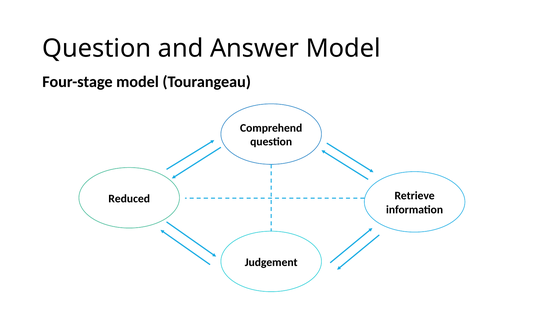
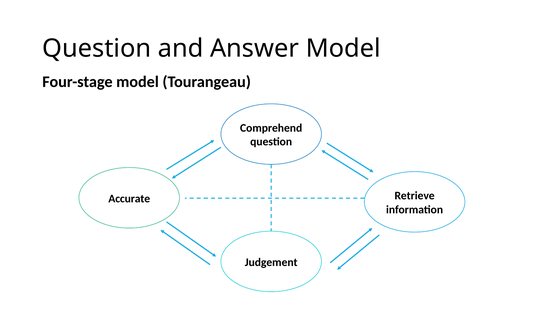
Reduced: Reduced -> Accurate (129, 199)
